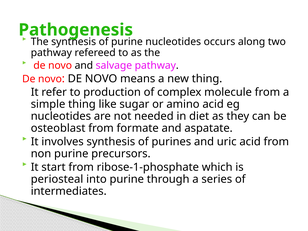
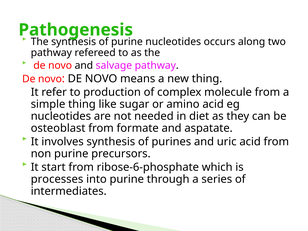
ribose-1-phosphate: ribose-1-phosphate -> ribose-6-phosphate (148, 167)
periosteal: periosteal -> processes (57, 179)
